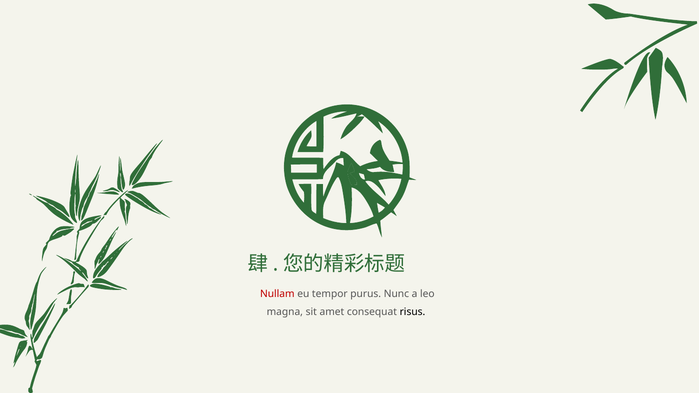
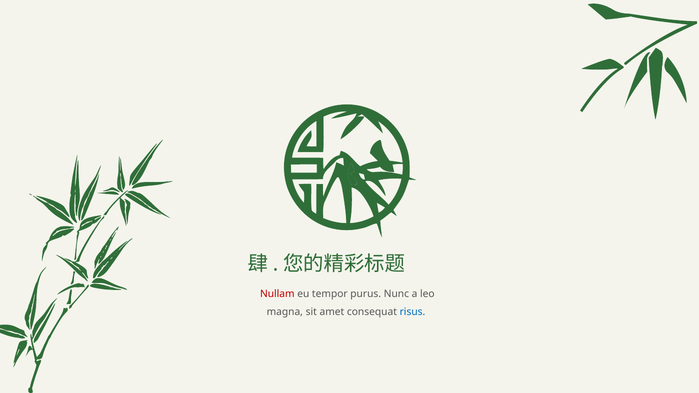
risus colour: black -> blue (412, 312)
